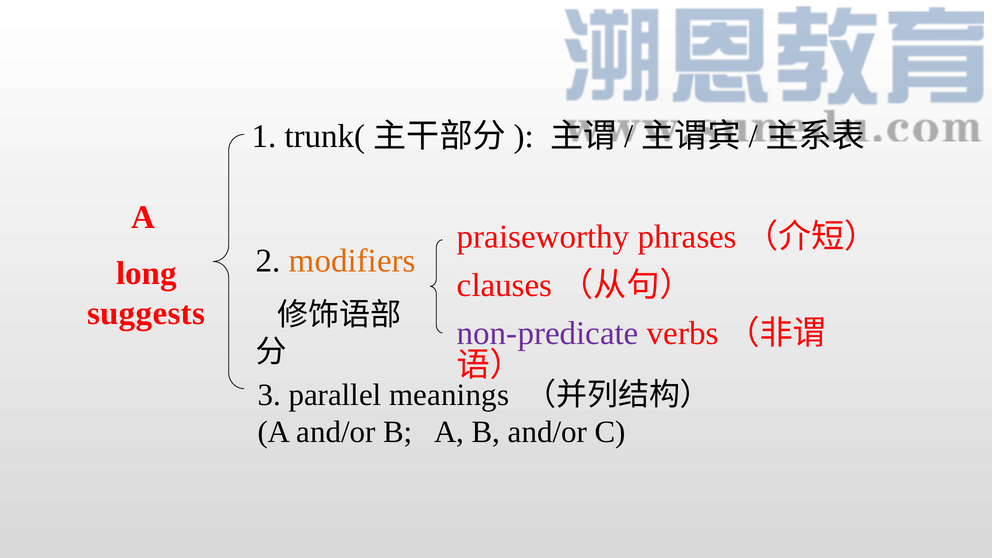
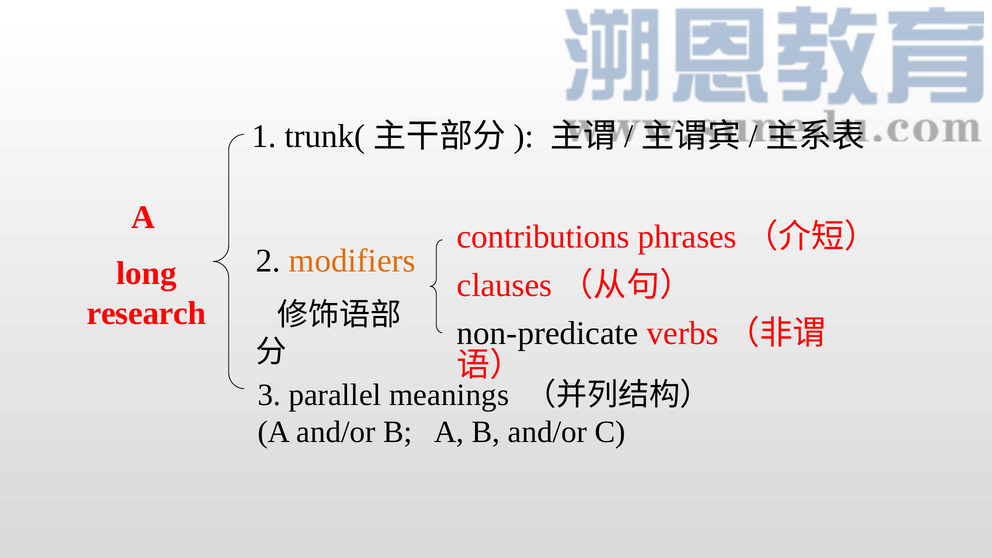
praiseworthy: praiseworthy -> contributions (543, 237)
suggests: suggests -> research (146, 313)
non-predicate colour: purple -> black (548, 333)
